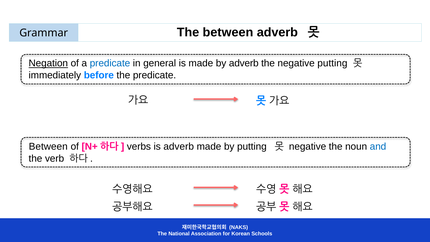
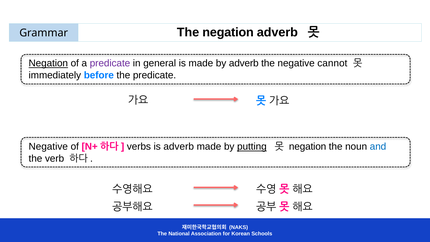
The between: between -> negation (228, 32)
predicate colour: blue -> purple (110, 63)
negative putting: putting -> cannot (332, 63)
Between: Between -> Negative (48, 147)
putting underline: none -> present (252, 147)
negative: negative -> negation (308, 147)
